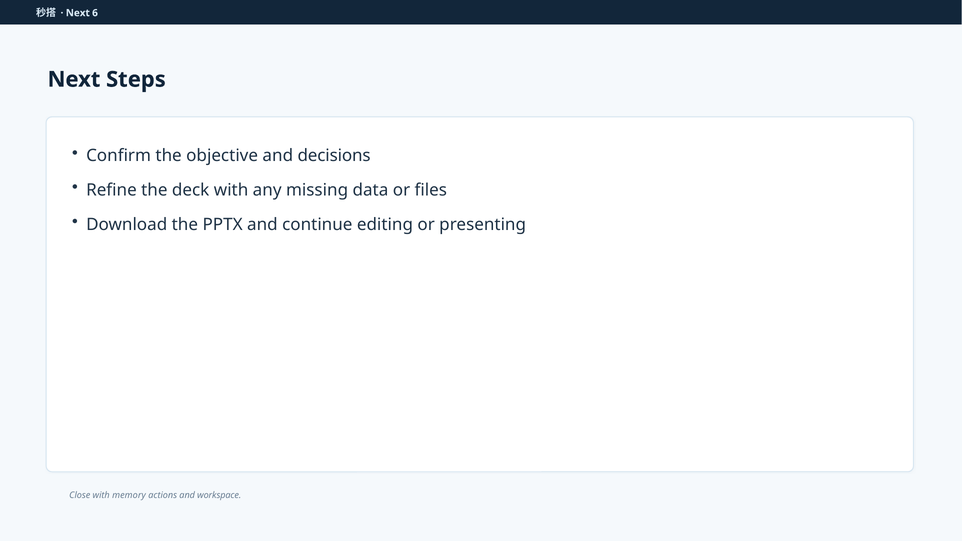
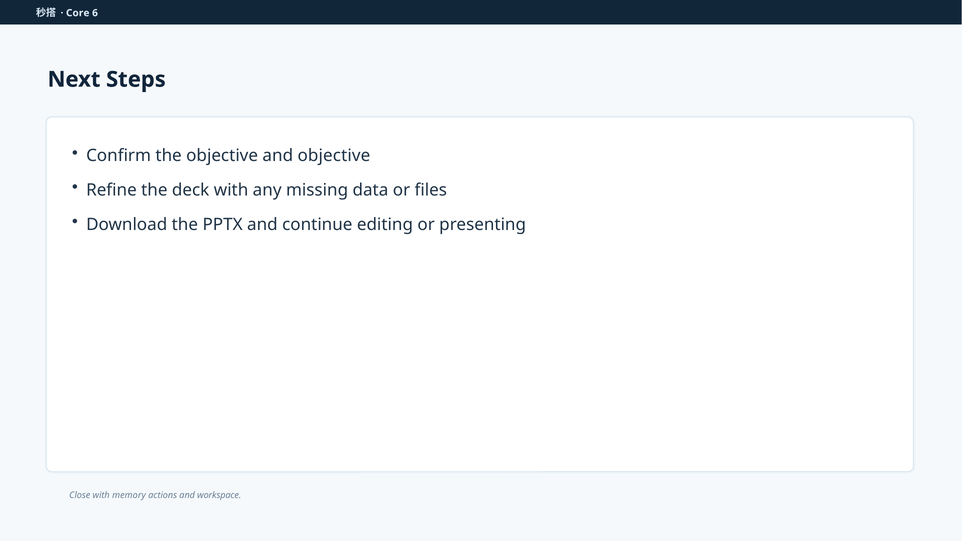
Next: Next -> Core (78, 13)
and decisions: decisions -> objective (334, 156)
